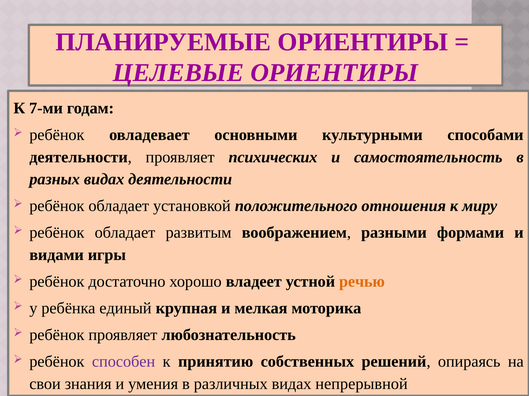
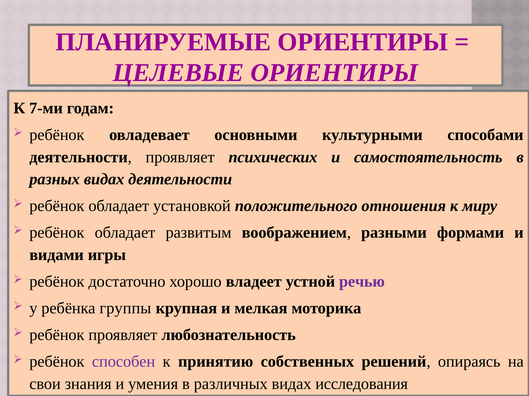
речью colour: orange -> purple (362, 282)
единый: единый -> группы (125, 309)
непрерывной: непрерывной -> исследования (362, 384)
